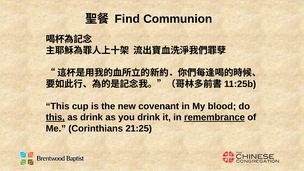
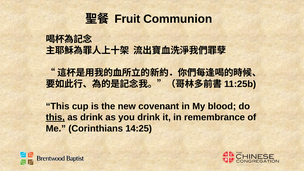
Find: Find -> Fruit (127, 19)
remembrance underline: present -> none (214, 117)
21:25: 21:25 -> 14:25 (139, 129)
